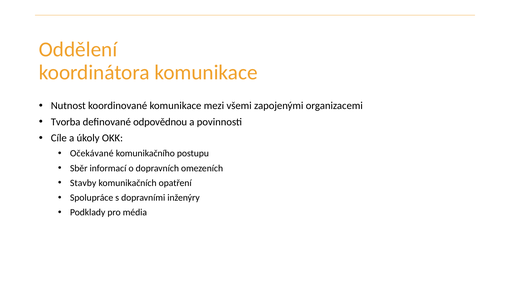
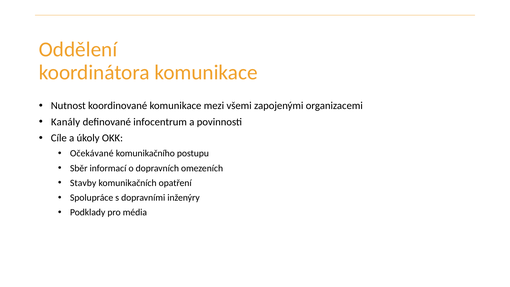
Tvorba: Tvorba -> Kanály (66, 122)
odpovědnou: odpovědnou -> infocentrum (160, 122)
